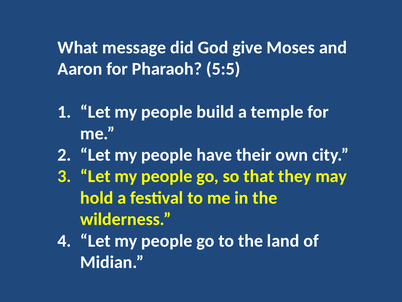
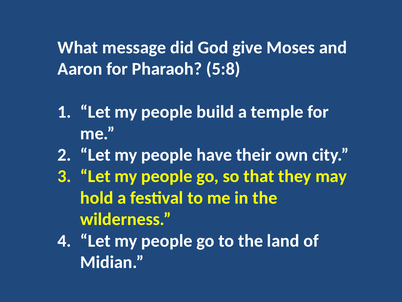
5:5: 5:5 -> 5:8 (223, 69)
